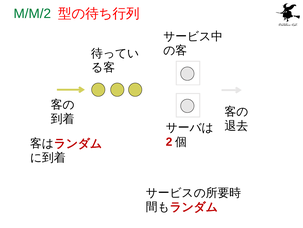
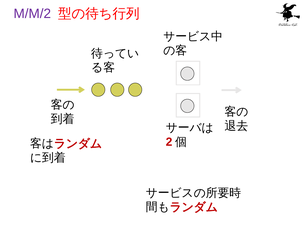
M/M/2 colour: green -> purple (32, 13)
